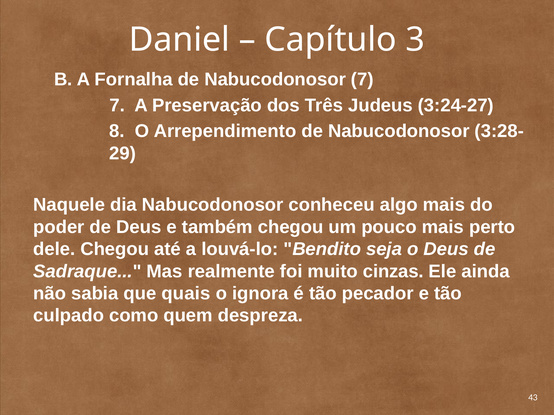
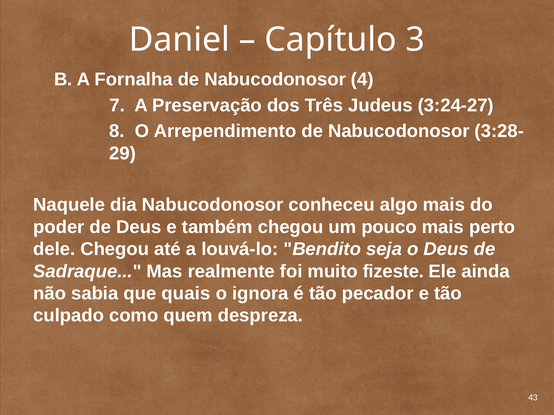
Nabucodonosor 7: 7 -> 4 (362, 80)
cinzas: cinzas -> fizeste (393, 272)
